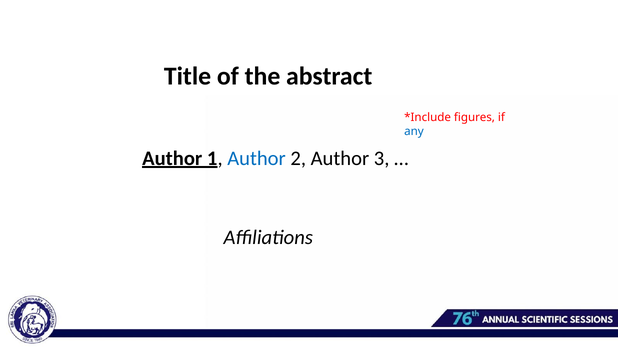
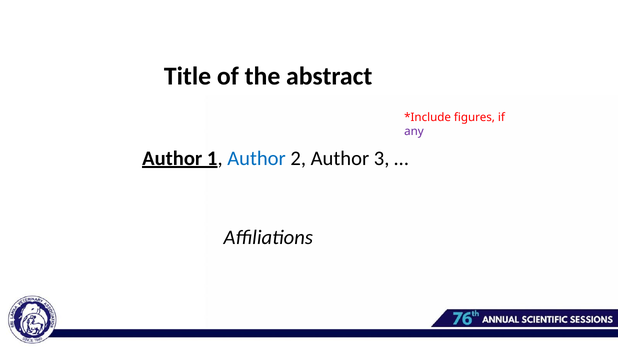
any colour: blue -> purple (414, 131)
